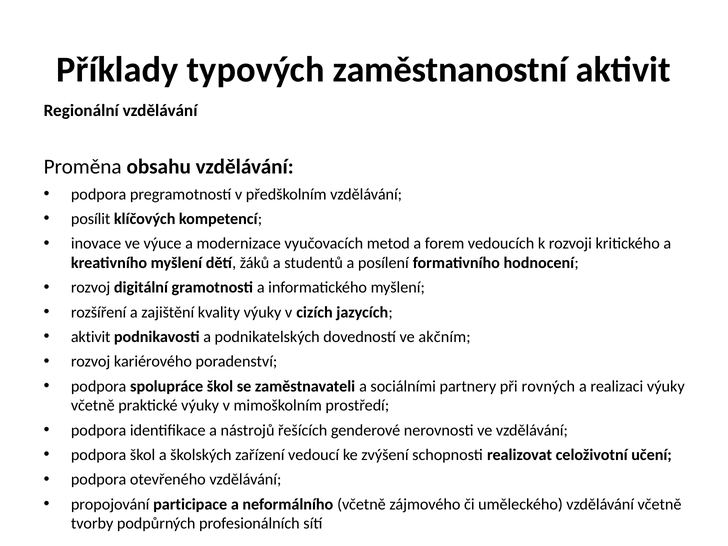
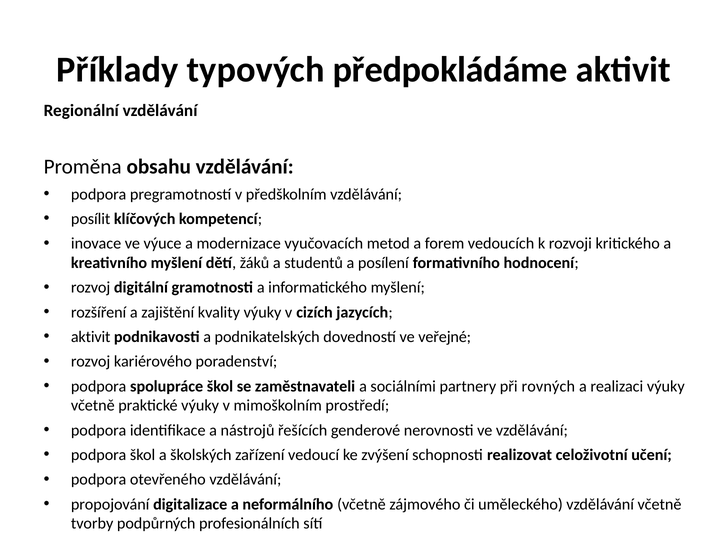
zaměstnanostní: zaměstnanostní -> předpokládáme (450, 70)
akčním: akčním -> veřejné (445, 337)
participace: participace -> digitalizace (190, 504)
